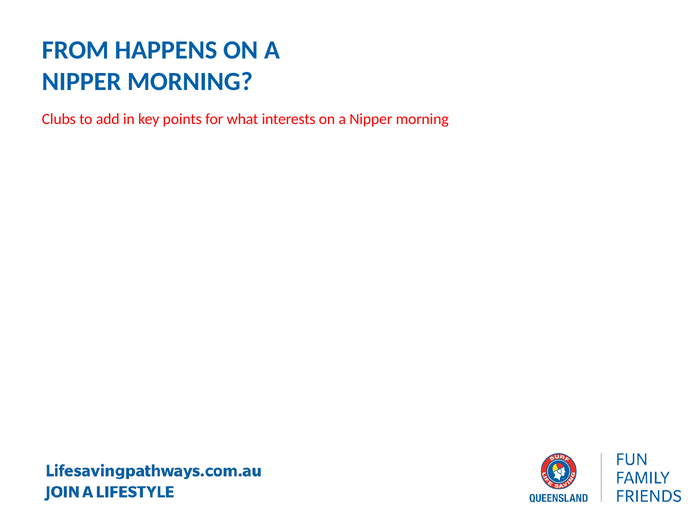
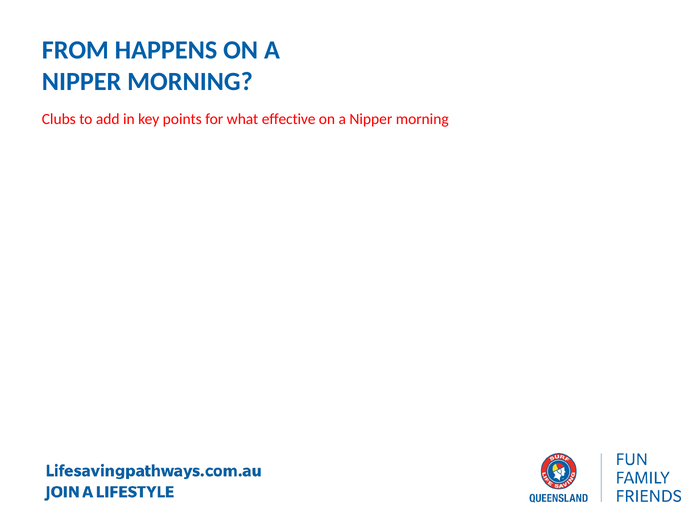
interests: interests -> effective (289, 119)
